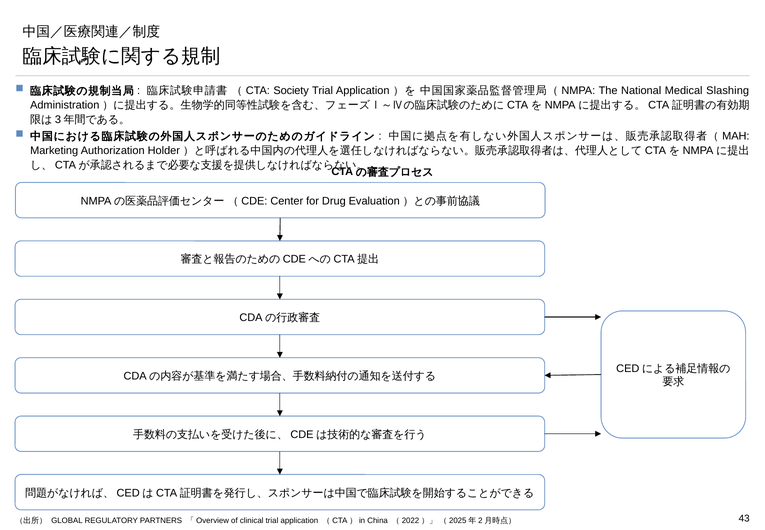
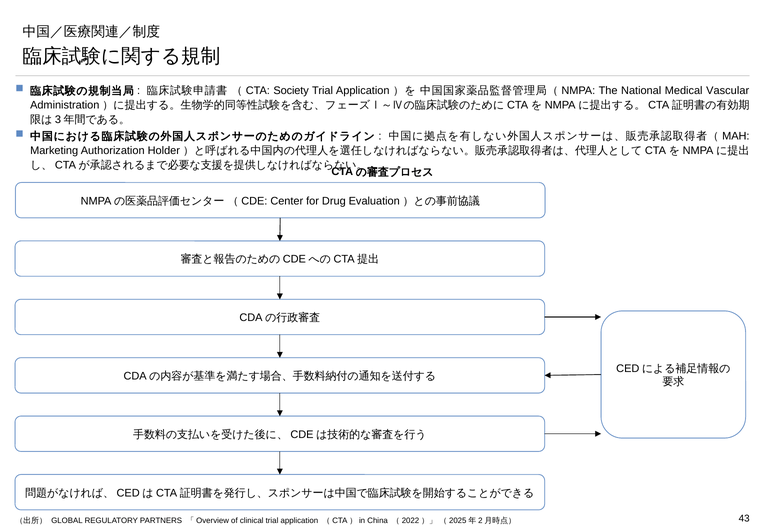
Slashing: Slashing -> Vascular (728, 91)
